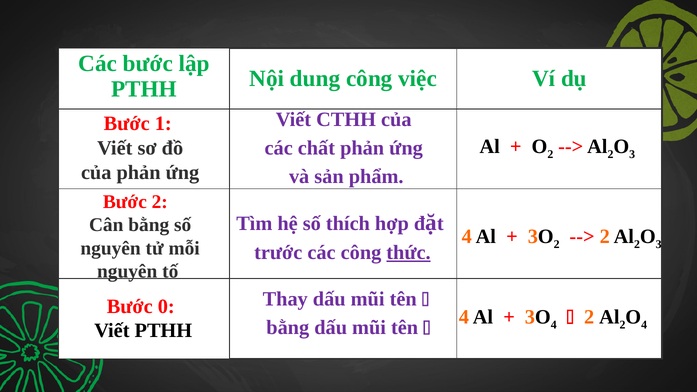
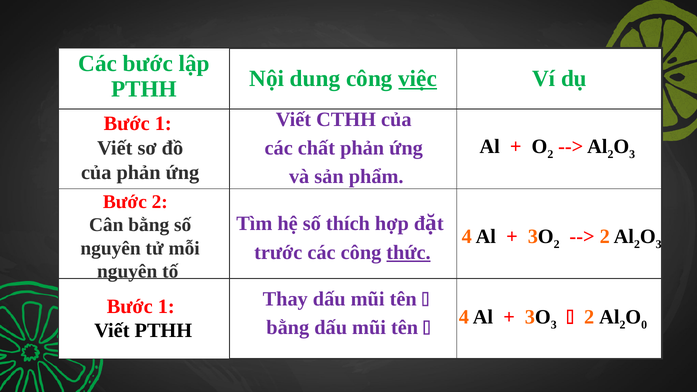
việc underline: none -> present (418, 79)
0: 0 -> 1 (166, 306)
4: 4 -> 3 (554, 325)
4: 4 -> 0 (644, 325)
